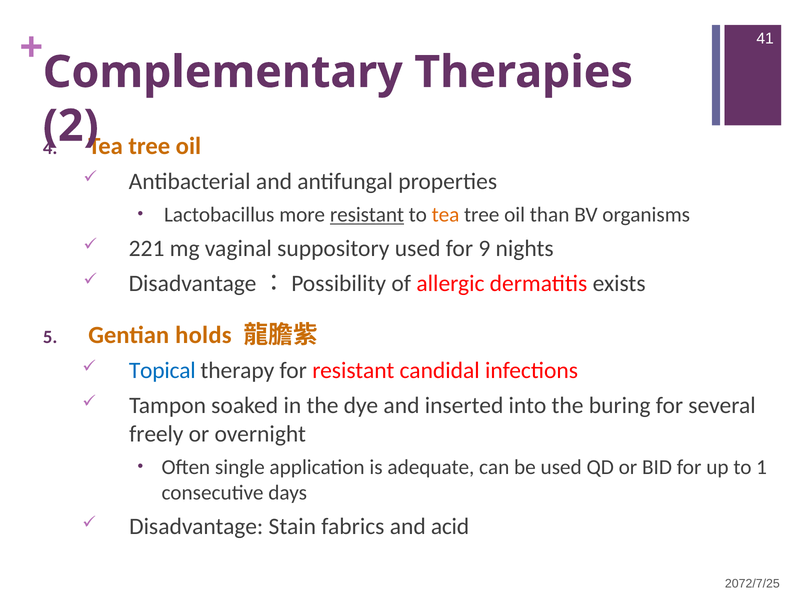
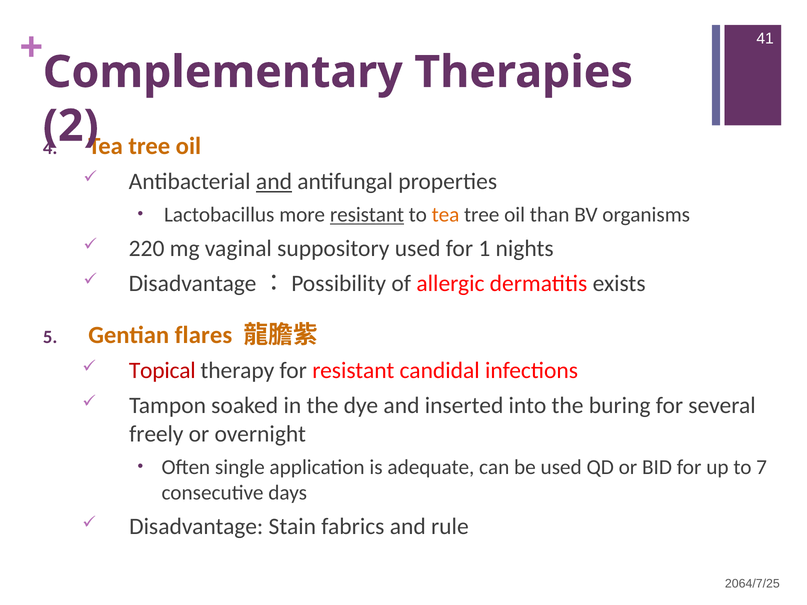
and underline: none -> present (274, 182)
221: 221 -> 220 (147, 249)
9: 9 -> 1 (484, 249)
holds: holds -> flares (203, 335)
Topical colour: blue -> red (162, 371)
1: 1 -> 7 (762, 467)
acid: acid -> rule (450, 527)
2072/7/25: 2072/7/25 -> 2064/7/25 (752, 584)
